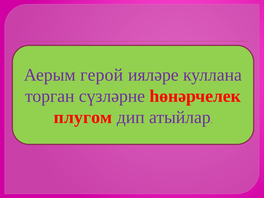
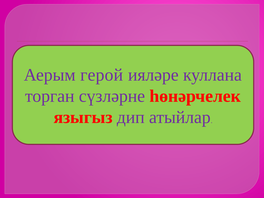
плугом: плугом -> языгыз (83, 117)
